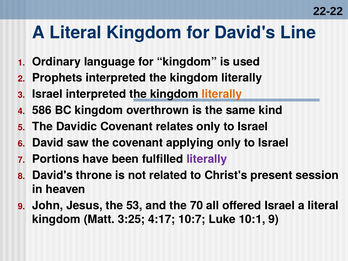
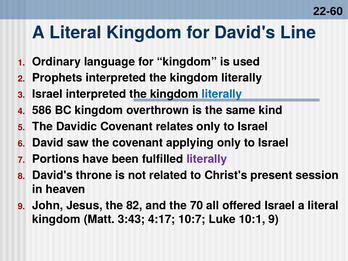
22-22: 22-22 -> 22-60 (328, 11)
literally colour: orange -> blue (222, 94)
53: 53 -> 82 (134, 205)
3:25: 3:25 -> 3:43 (131, 219)
